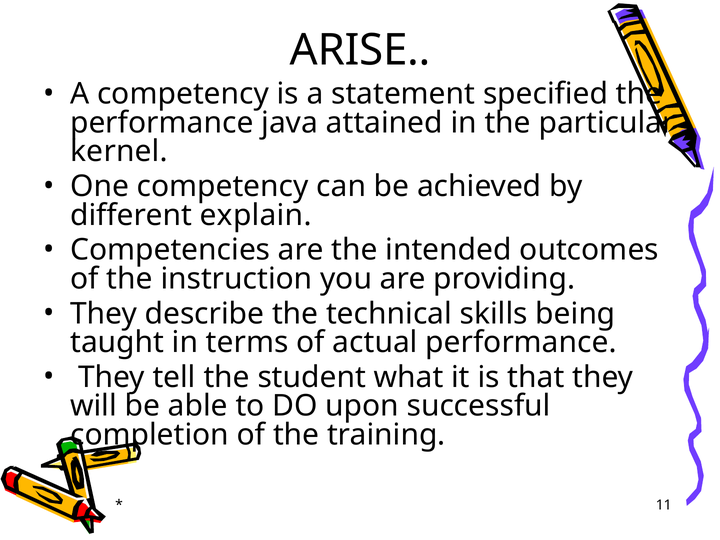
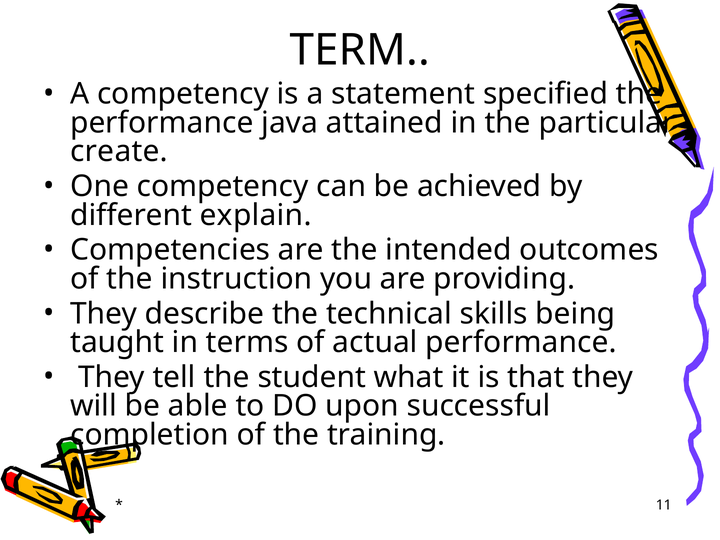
ARISE: ARISE -> TERM (360, 50)
kernel: kernel -> create (119, 152)
